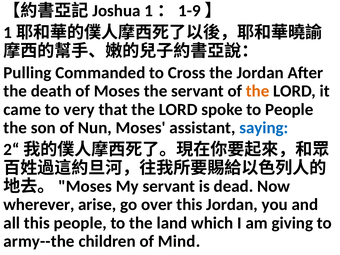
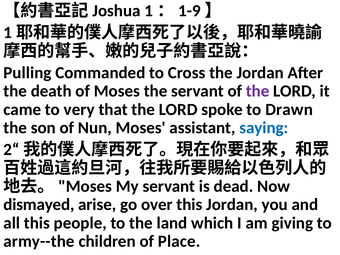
the colour: orange -> purple (258, 91)
to People: People -> Drawn (289, 109)
wherever: wherever -> dismayed (39, 205)
Mind: Mind -> Place (179, 241)
